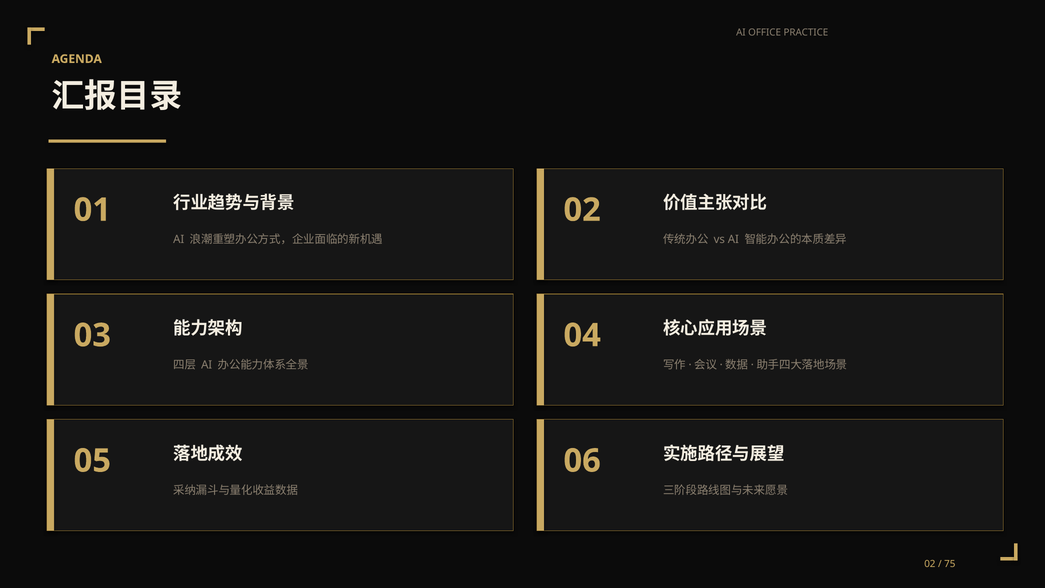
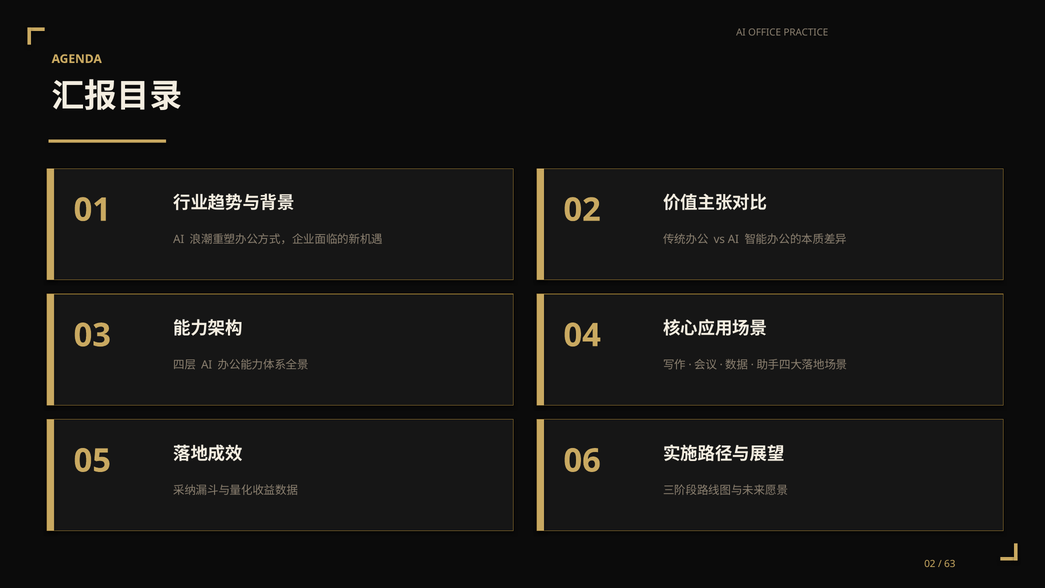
75: 75 -> 63 (950, 564)
